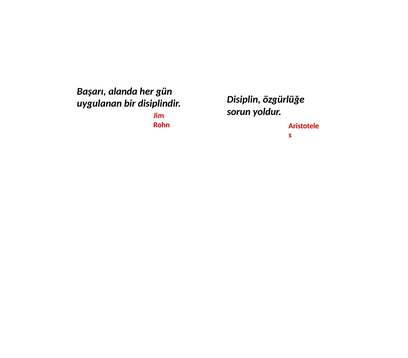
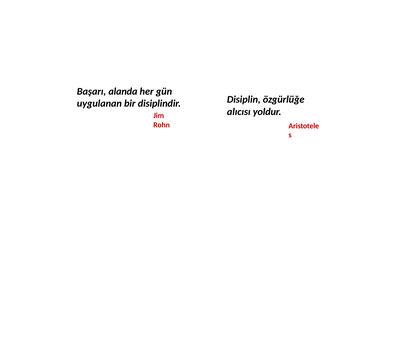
sorun: sorun -> alıcısı (239, 112)
